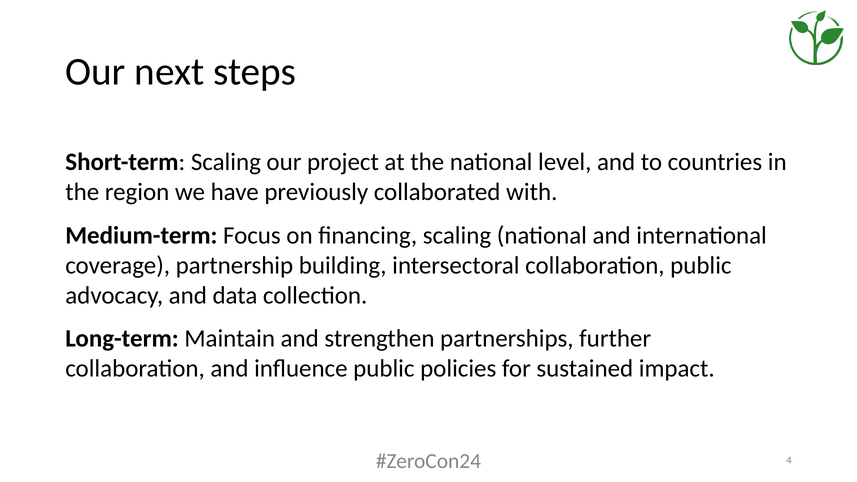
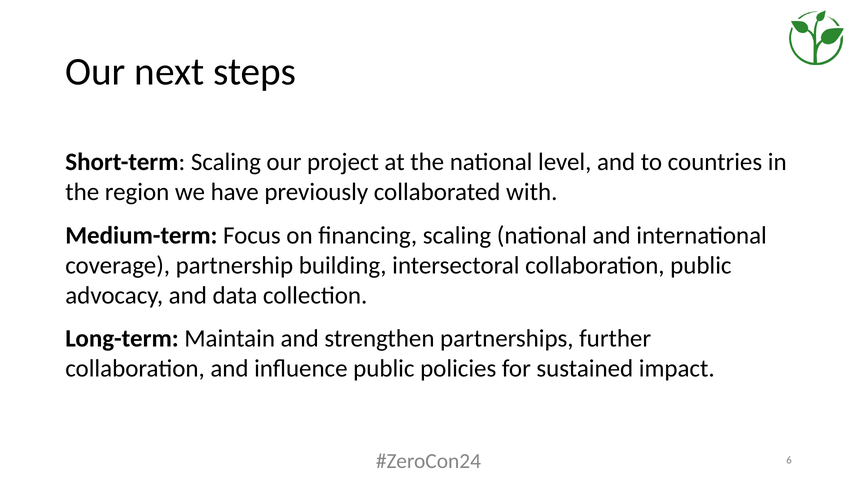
4: 4 -> 6 (789, 460)
